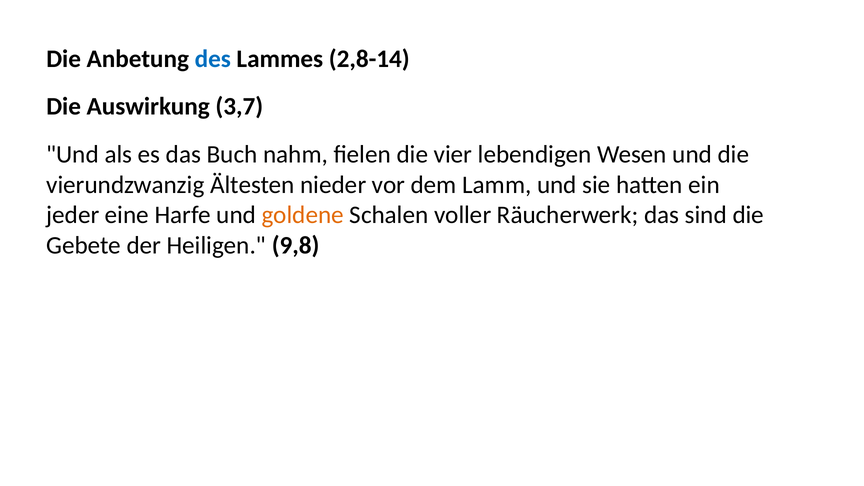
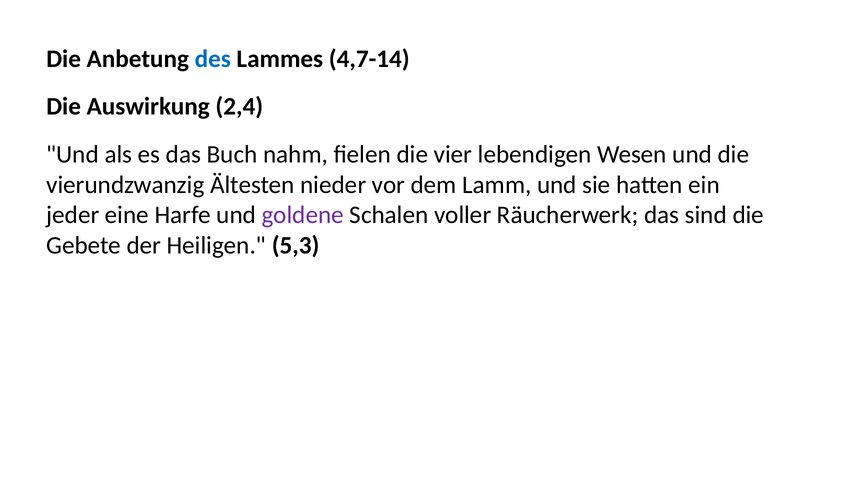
2,8-14: 2,8-14 -> 4,7-14 (369, 59)
3,7: 3,7 -> 2,4 (239, 107)
goldene colour: orange -> purple (303, 215)
9,8: 9,8 -> 5,3 (296, 245)
